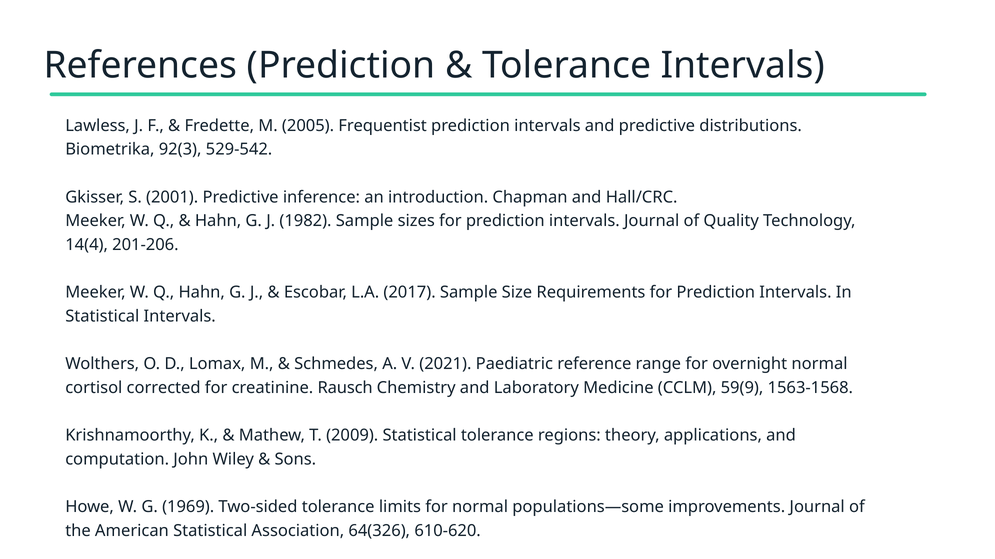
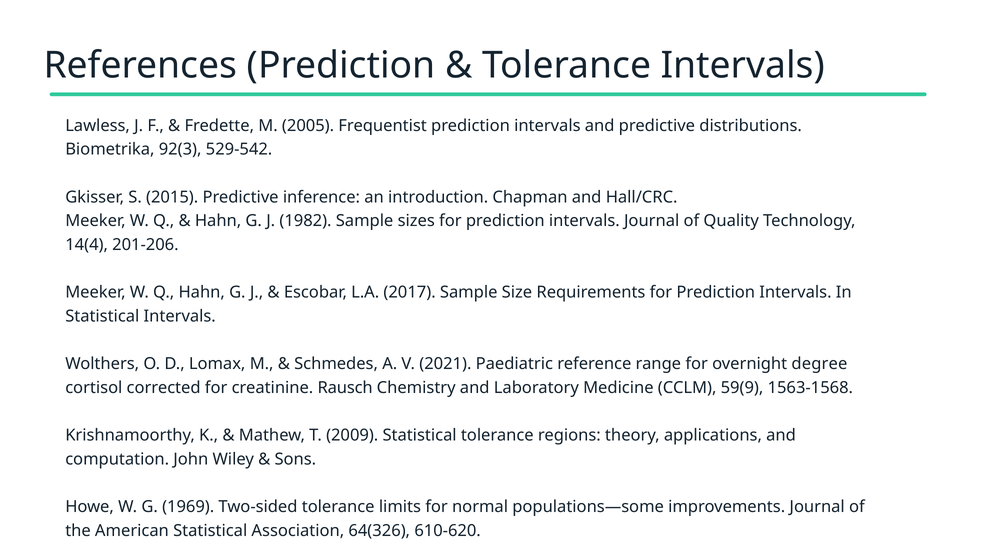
2001: 2001 -> 2015 (172, 197)
overnight normal: normal -> degree (819, 364)
